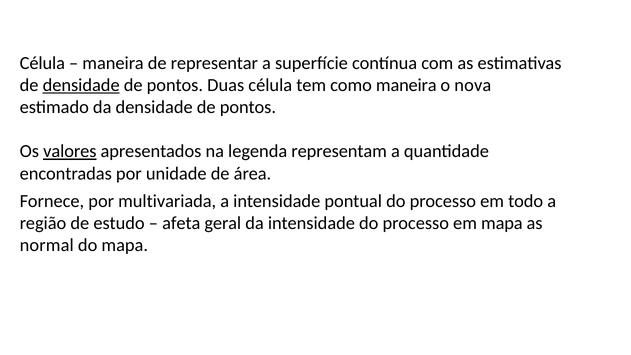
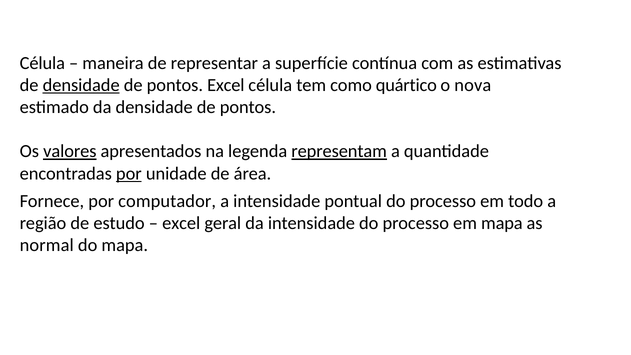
pontos Duas: Duas -> Excel (226, 85)
como maneira: maneira -> quártico (406, 85)
representam underline: none -> present (339, 151)
por underline: none -> present (129, 173)
multivariada: multivariada -> computador (167, 201)
afeta: afeta -> excel (181, 223)
